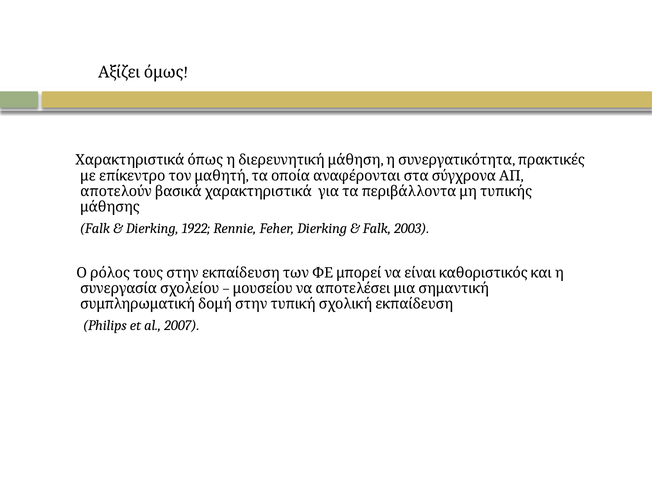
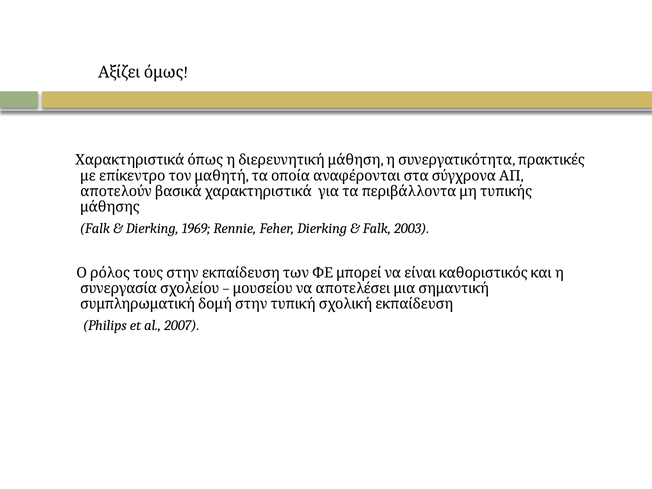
1922: 1922 -> 1969 (196, 228)
